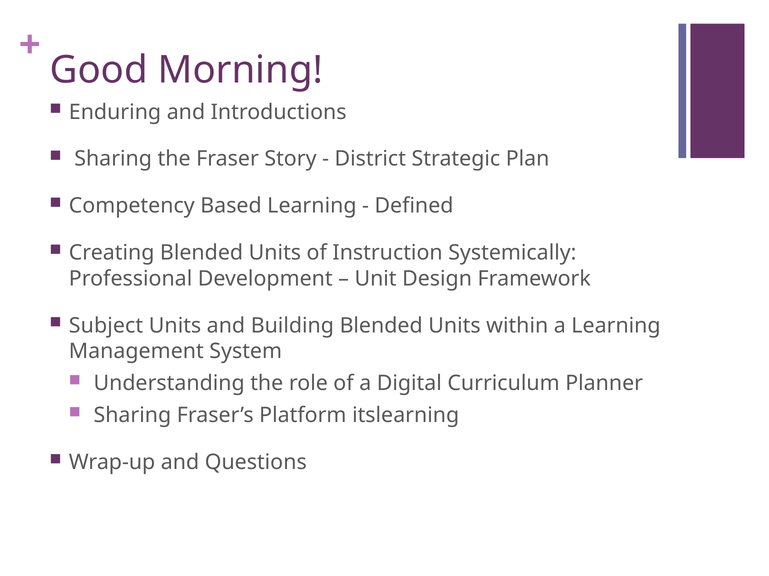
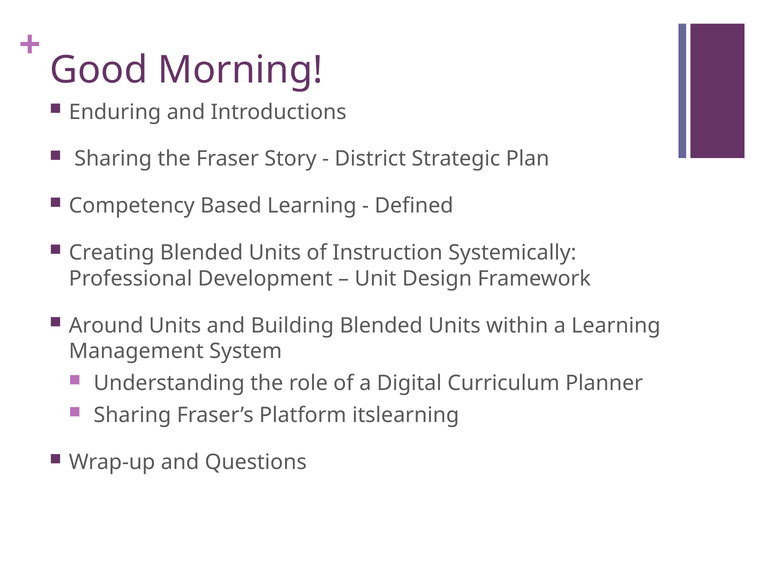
Subject: Subject -> Around (106, 326)
